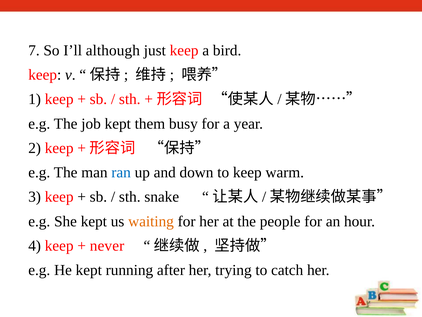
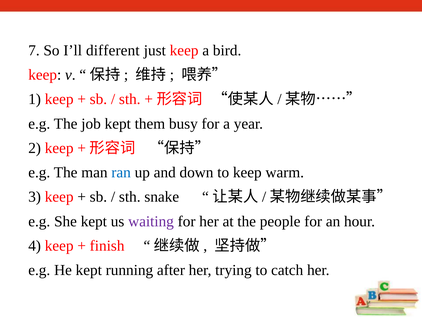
although: although -> different (113, 50)
waiting colour: orange -> purple (151, 221)
never: never -> finish (107, 245)
